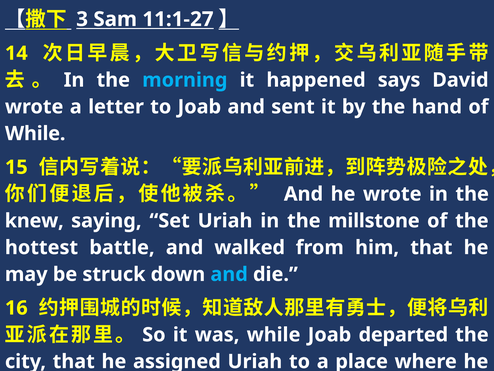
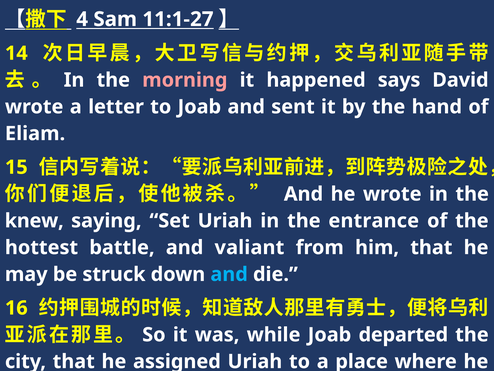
3: 3 -> 4 (82, 19)
morning colour: light blue -> pink (185, 80)
While: While -> Eliam (35, 133)
millstone: millstone -> entrance (374, 220)
and walked: walked -> valiant (249, 247)
